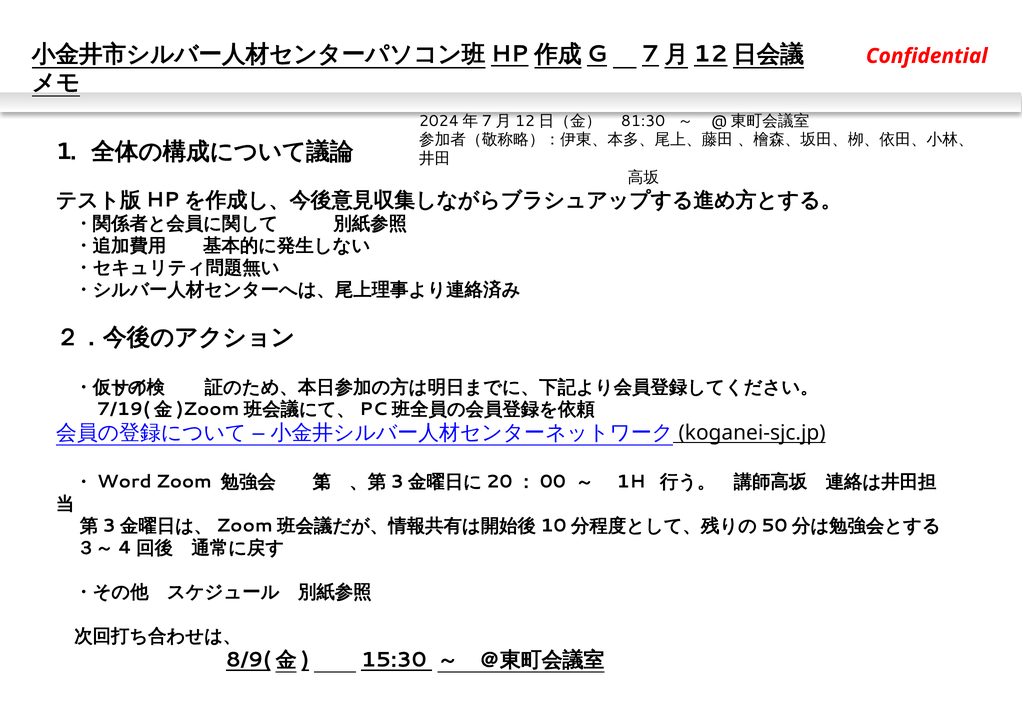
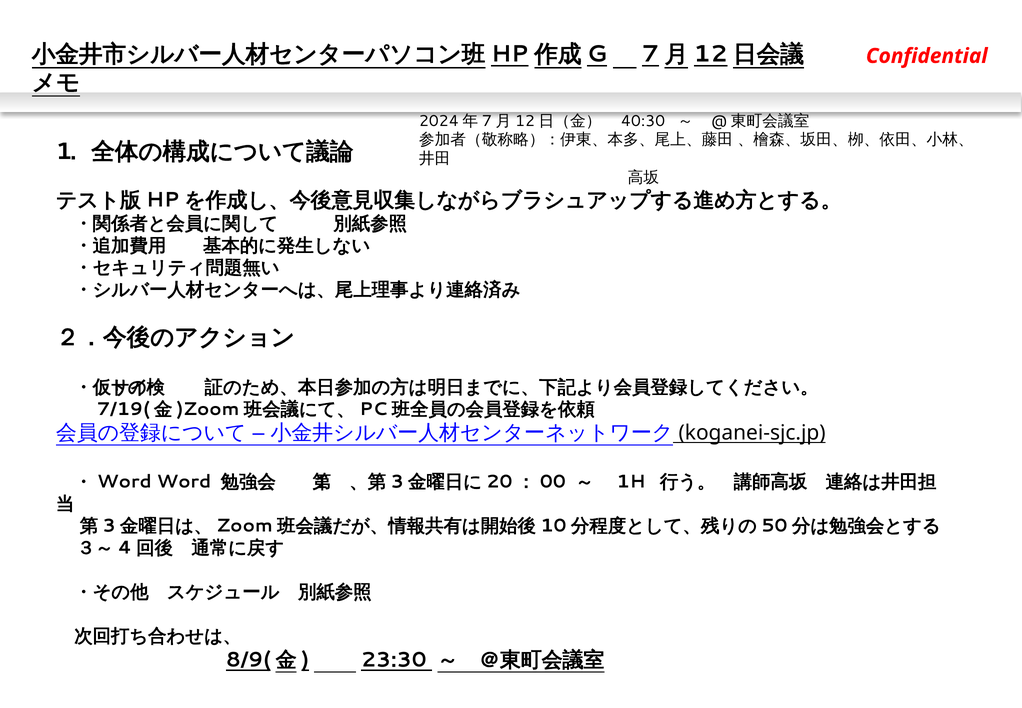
81:30: 81:30 -> 40:30 (643, 121)
Zoom: Zoom -> Word (184, 481)
15:30: 15:30 -> 23:30 (394, 659)
